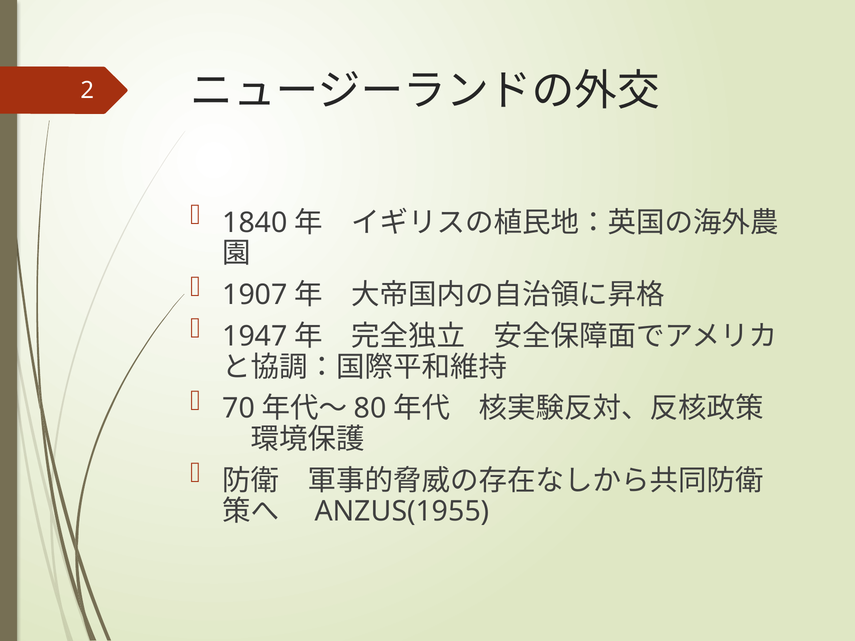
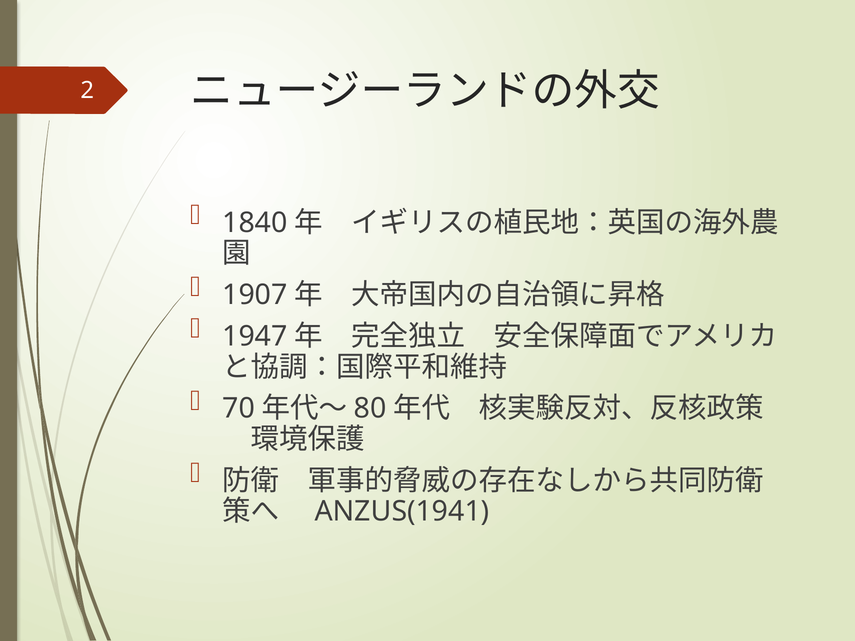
ANZUS(1955: ANZUS(1955 -> ANZUS(1941 (402, 512)
